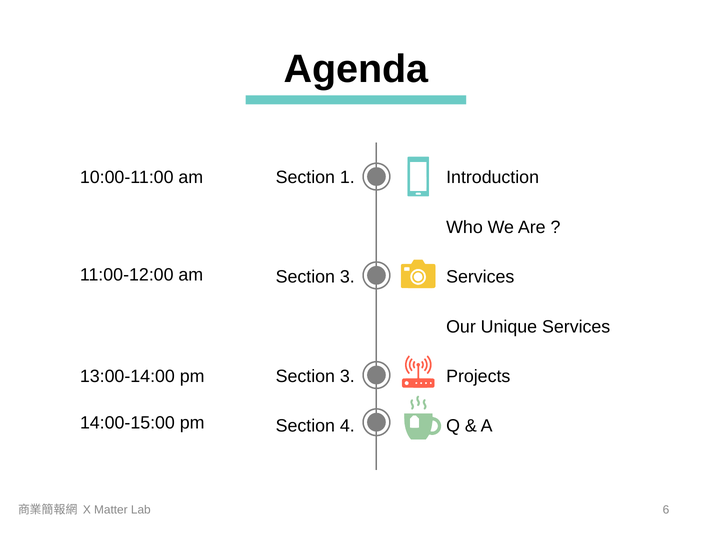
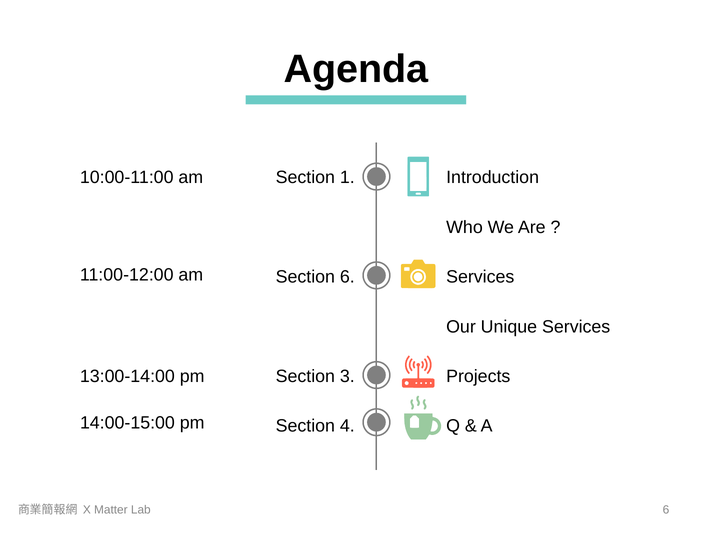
3: 3 -> 6 (347, 277)
